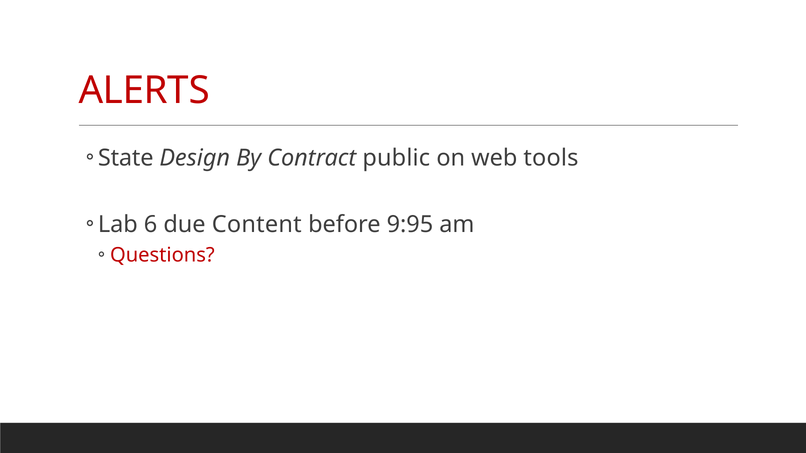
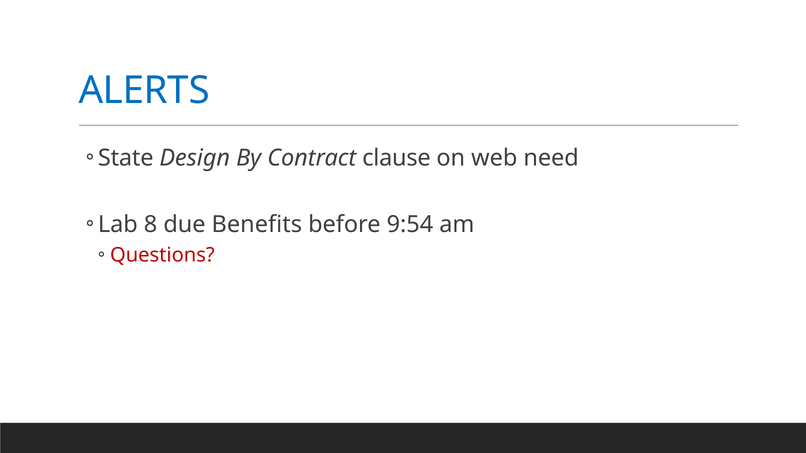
ALERTS colour: red -> blue (144, 91)
public: public -> clause (396, 158)
tools: tools -> need (551, 158)
6: 6 -> 8 (151, 224)
Content: Content -> Benefits (257, 224)
9:95: 9:95 -> 9:54 (410, 224)
